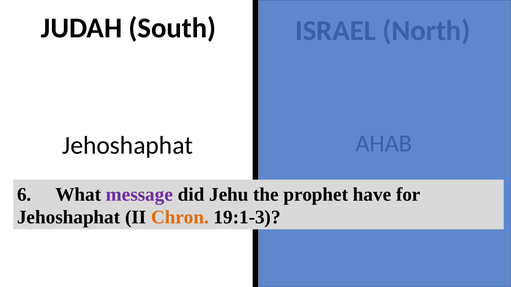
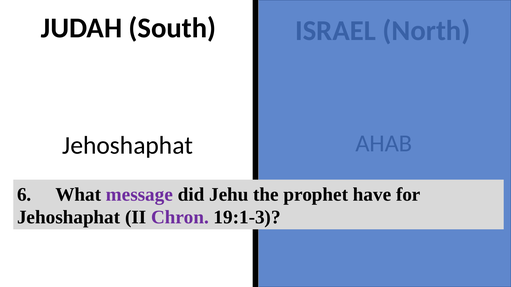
Chron colour: orange -> purple (180, 218)
